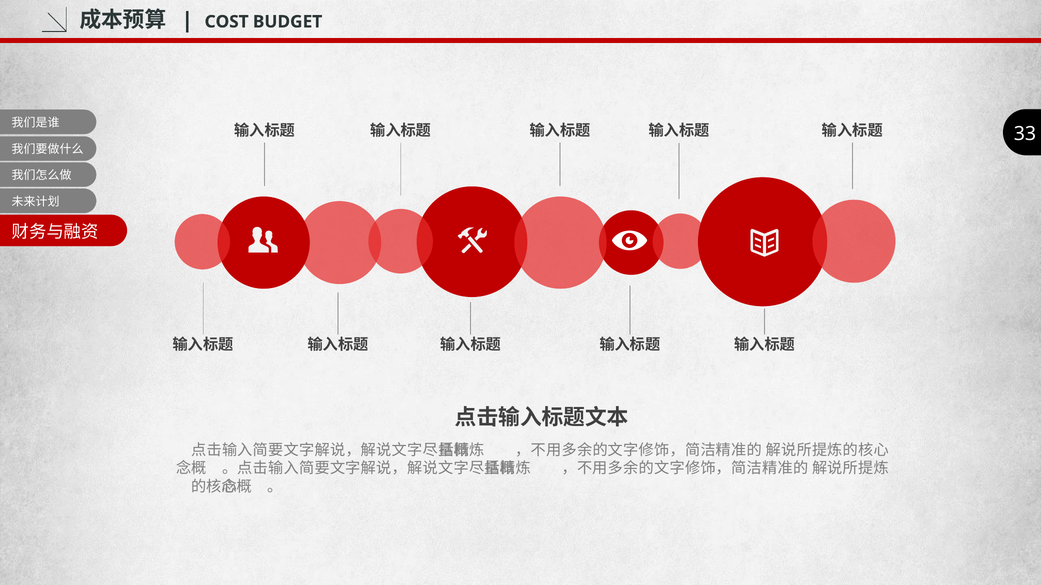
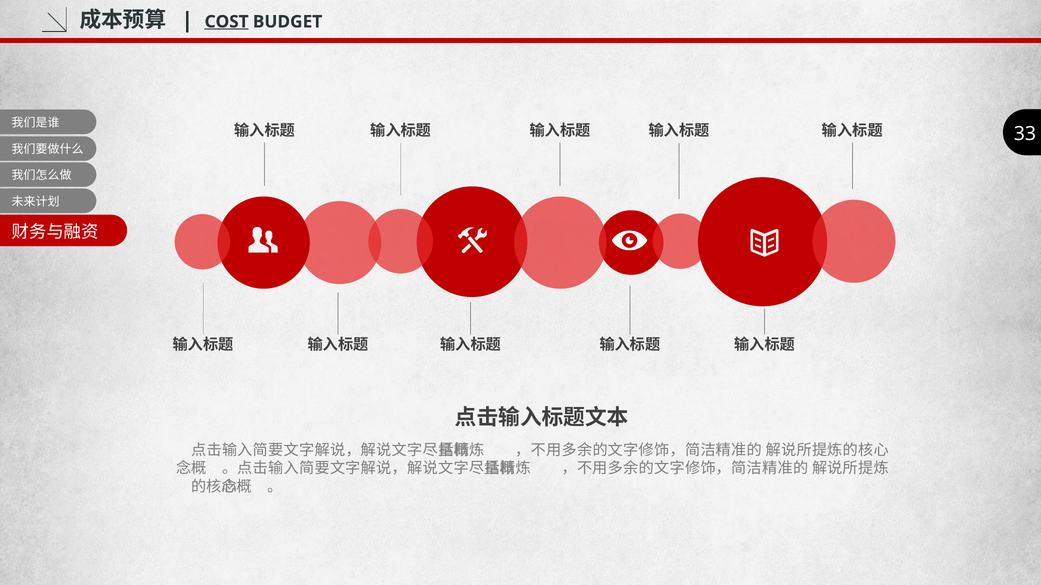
COST underline: none -> present (227, 22)
